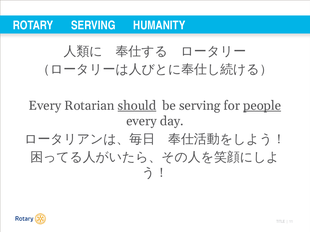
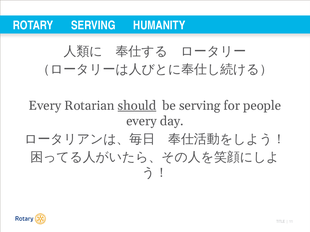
people underline: present -> none (262, 106)
